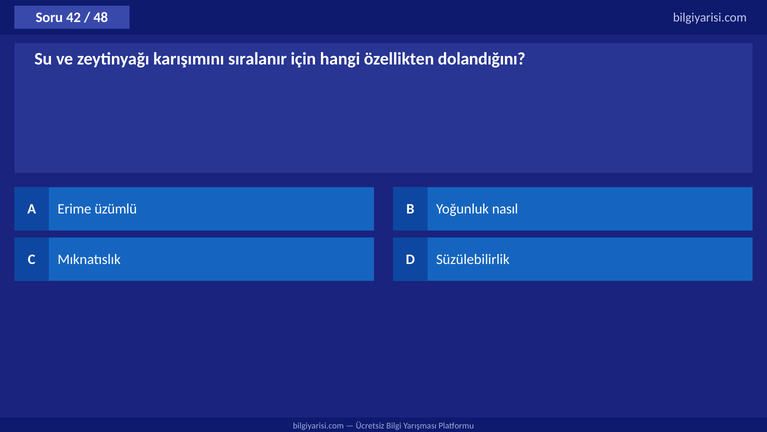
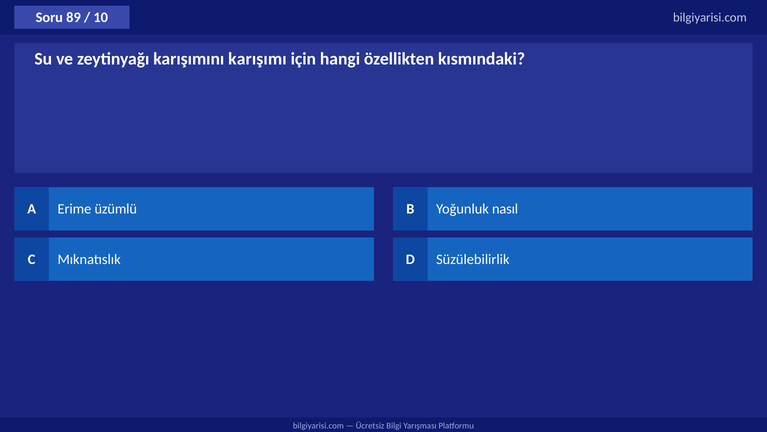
42: 42 -> 89 (74, 18)
48: 48 -> 10 (101, 18)
sıralanır: sıralanır -> karışımı (257, 59)
dolandığını: dolandığını -> kısmındaki (482, 59)
